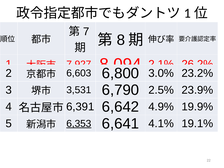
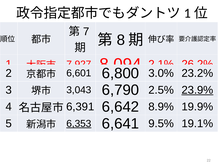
6,603: 6,603 -> 6,601 (79, 73)
3,531: 3,531 -> 3,043 (79, 90)
23.9% underline: none -> present (197, 90)
4.9%: 4.9% -> 8.9% (161, 107)
4.1%: 4.1% -> 9.5% (161, 124)
